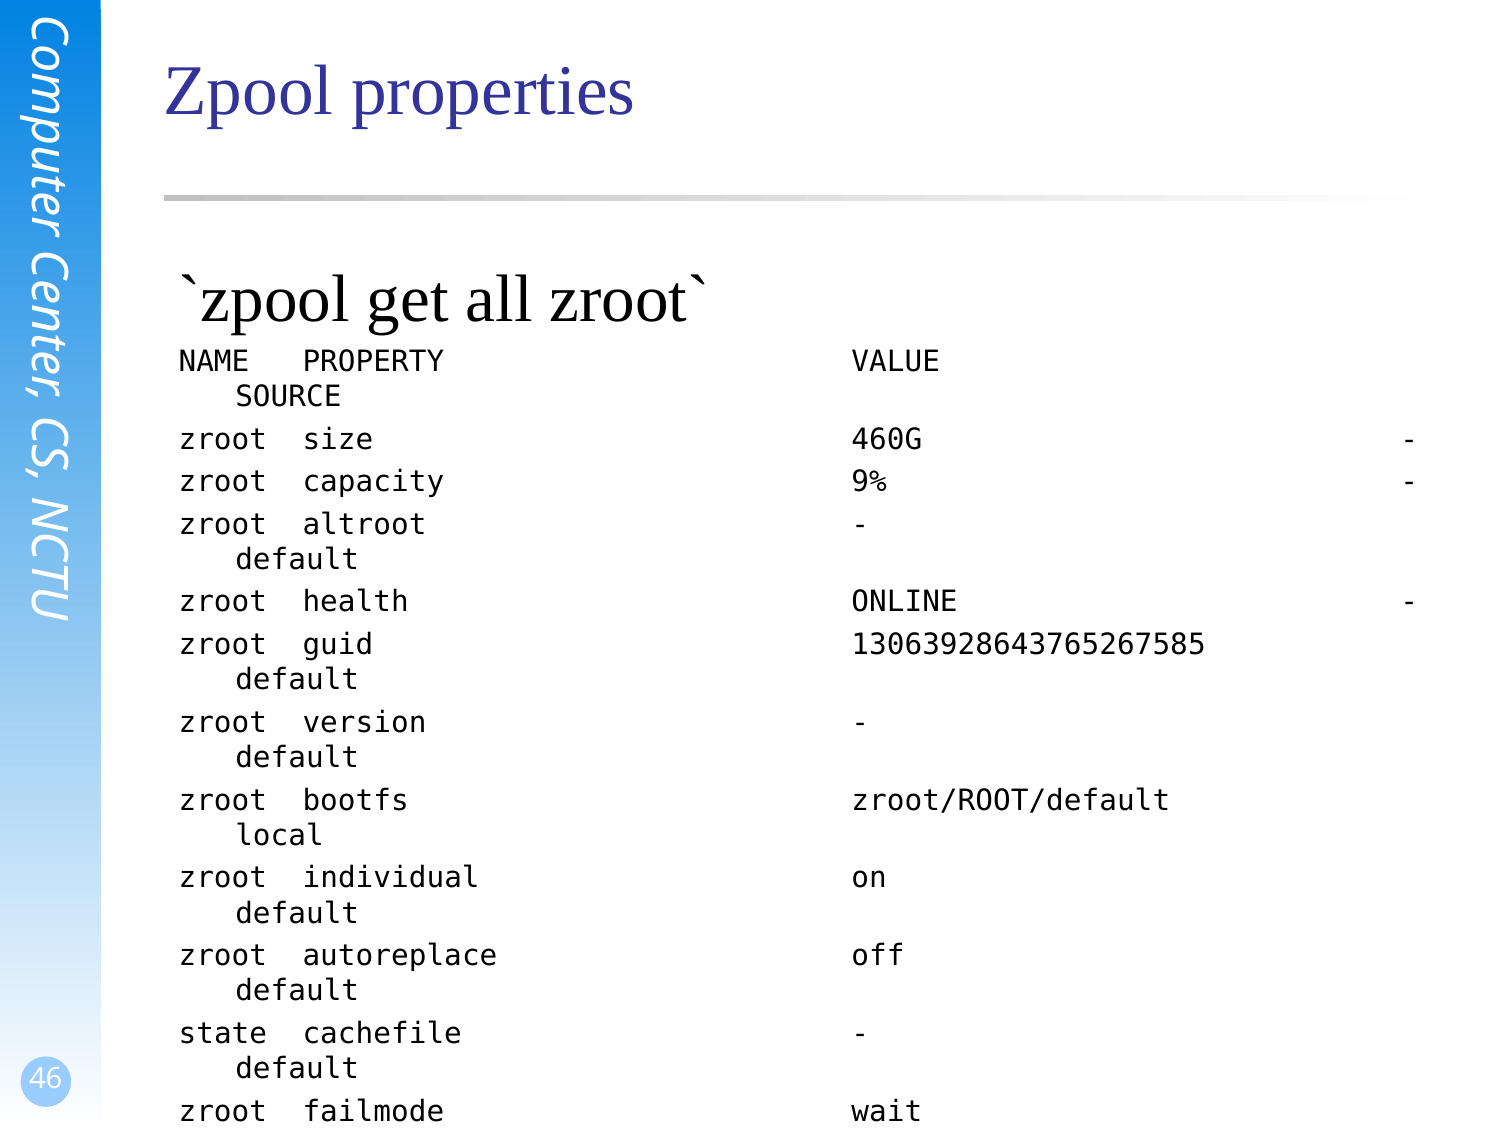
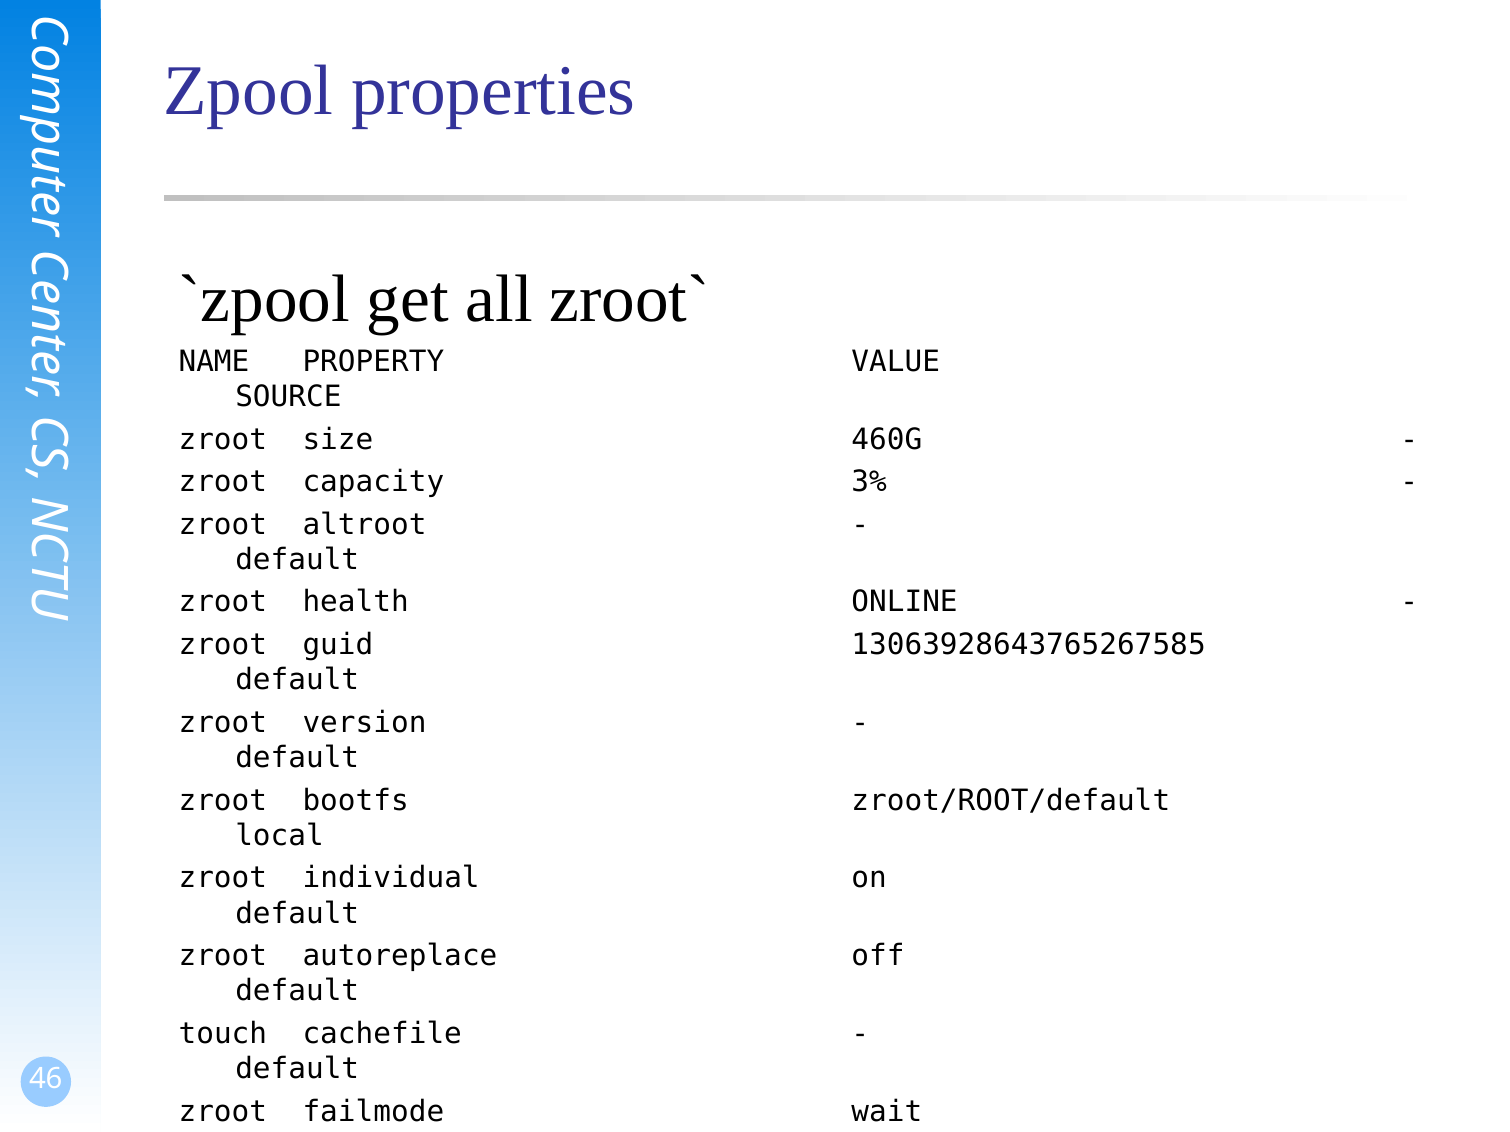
9%: 9% -> 3% (869, 482)
state: state -> touch (223, 1034)
